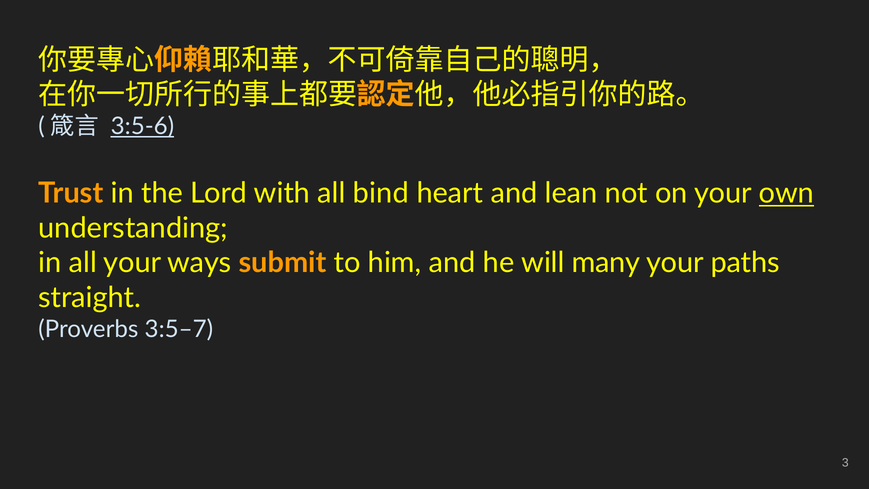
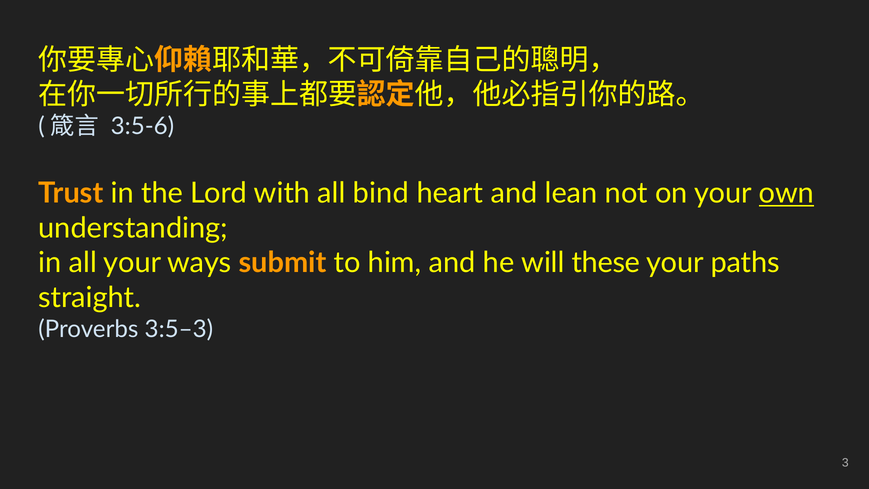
3:5-6 underline: present -> none (142, 126)
many: many -> these (606, 263)
3:5–7: 3:5–7 -> 3:5–3 (179, 329)
